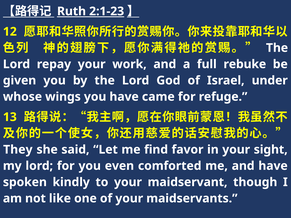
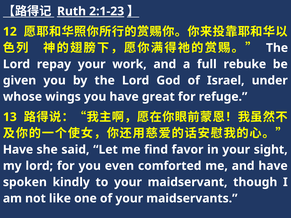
came: came -> great (158, 97)
They: They -> Have (18, 150)
